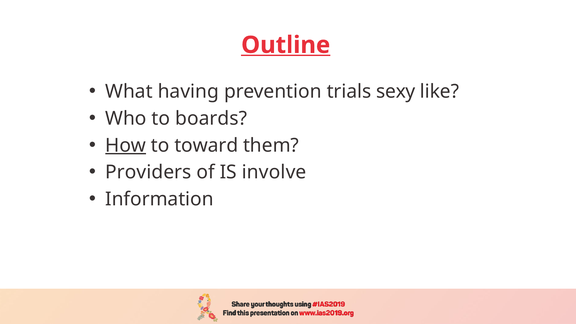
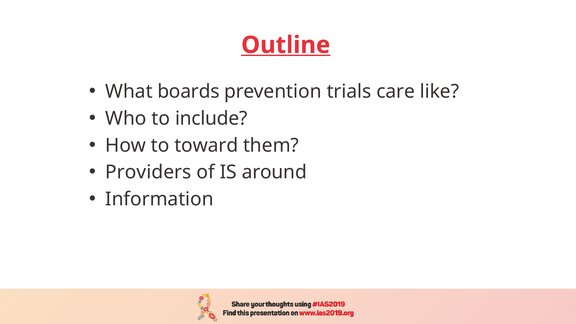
having: having -> boards (188, 92)
sexy: sexy -> care (396, 92)
boards: boards -> include (211, 118)
How underline: present -> none (126, 145)
involve: involve -> around (274, 172)
